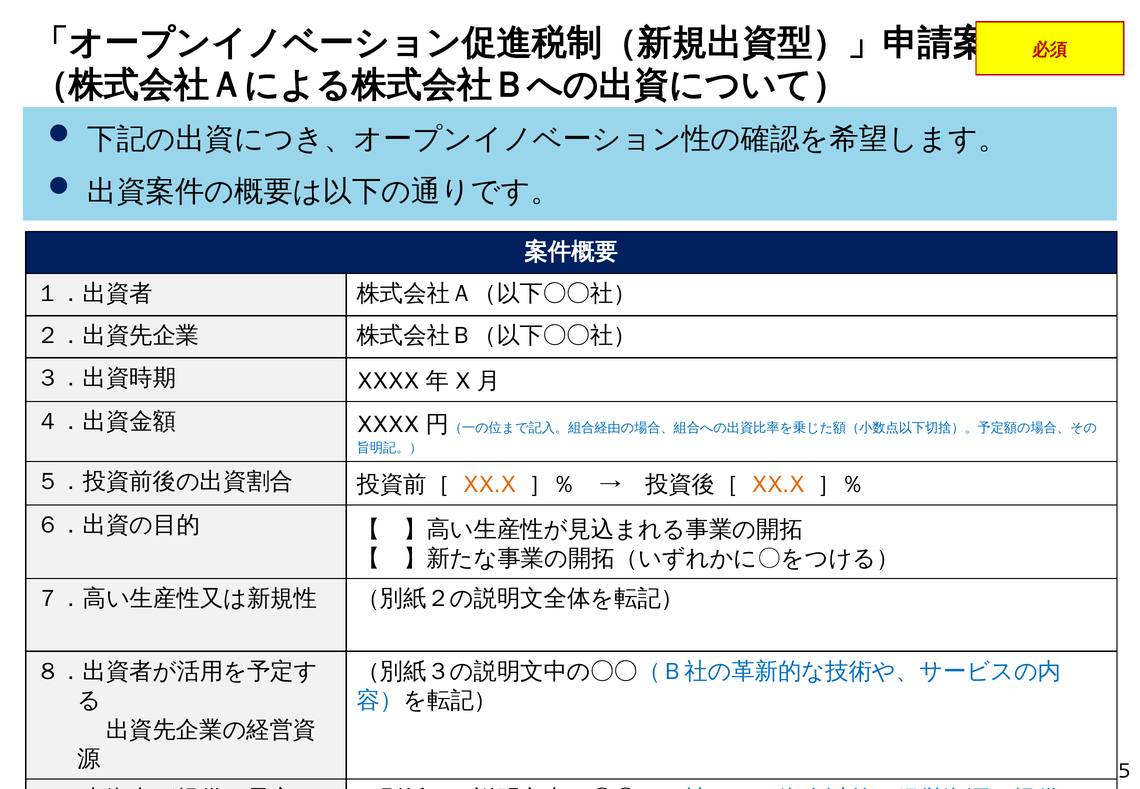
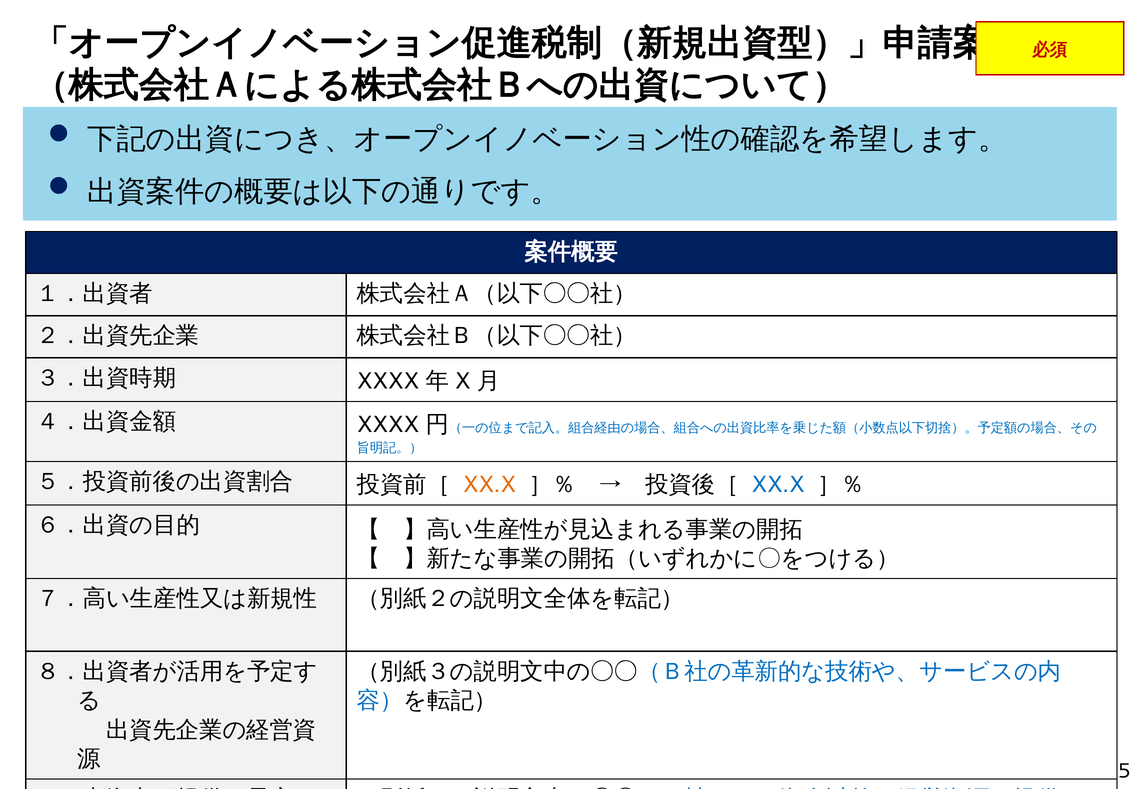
XX.X colour: orange -> blue (778, 485)
